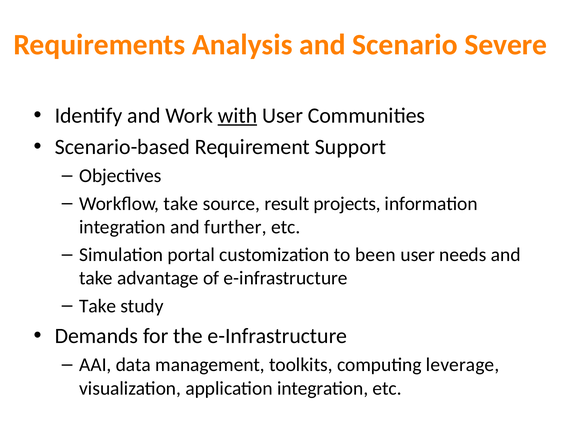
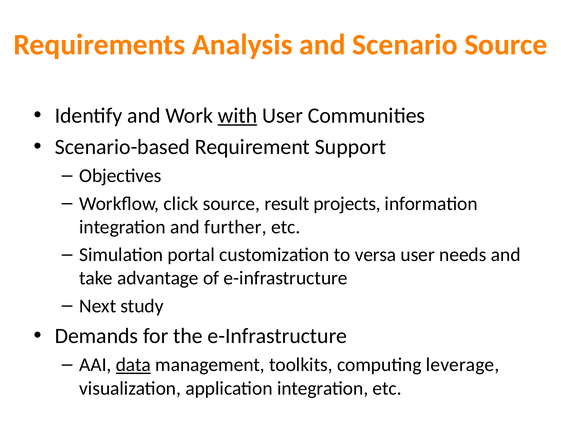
Scenario Severe: Severe -> Source (506, 45)
Workflow take: take -> click (181, 204)
been: been -> versa (376, 255)
Take: Take -> Next (98, 306)
data underline: none -> present (133, 365)
